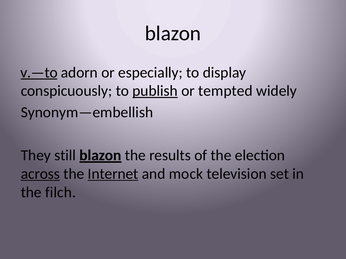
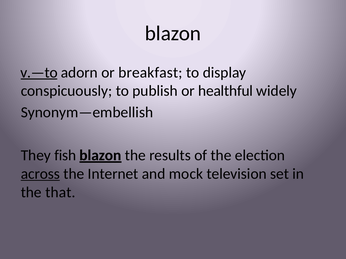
especially: especially -> breakfast (150, 73)
publish underline: present -> none (155, 91)
tempted: tempted -> healthful (226, 91)
still: still -> fish (65, 156)
Internet underline: present -> none (113, 174)
filch: filch -> that (60, 193)
